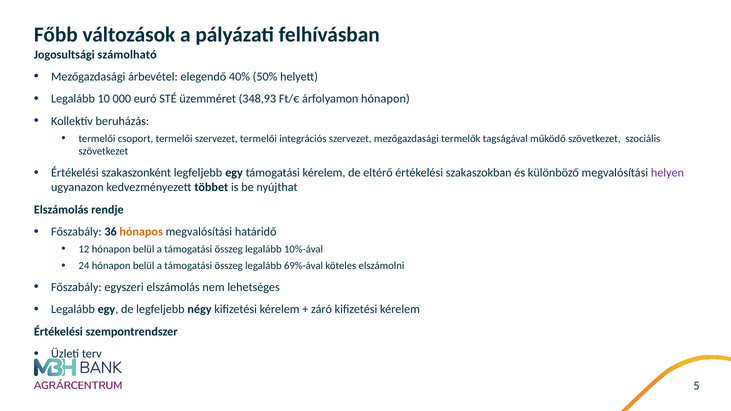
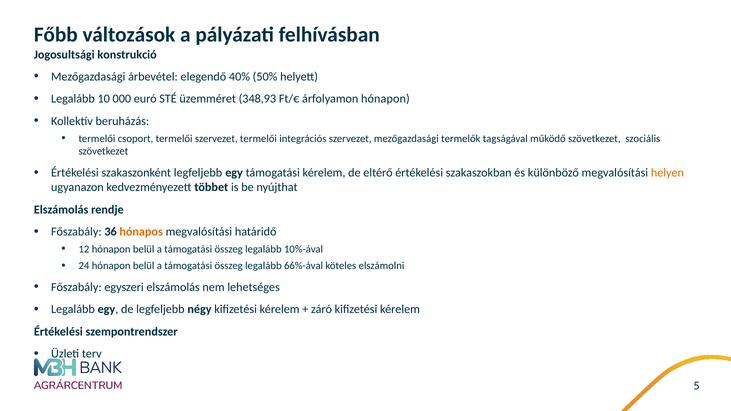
számolható: számolható -> konstrukció (127, 55)
helyen colour: purple -> orange (667, 173)
69%-ával: 69%-ával -> 66%-ával (304, 266)
